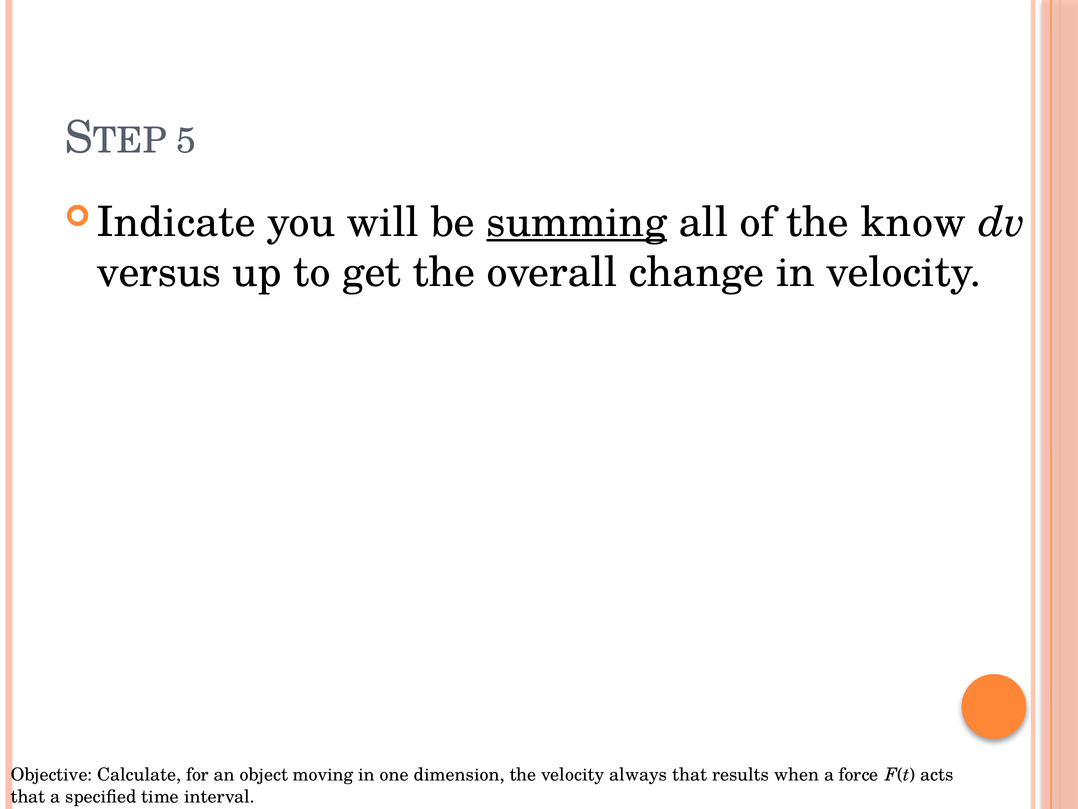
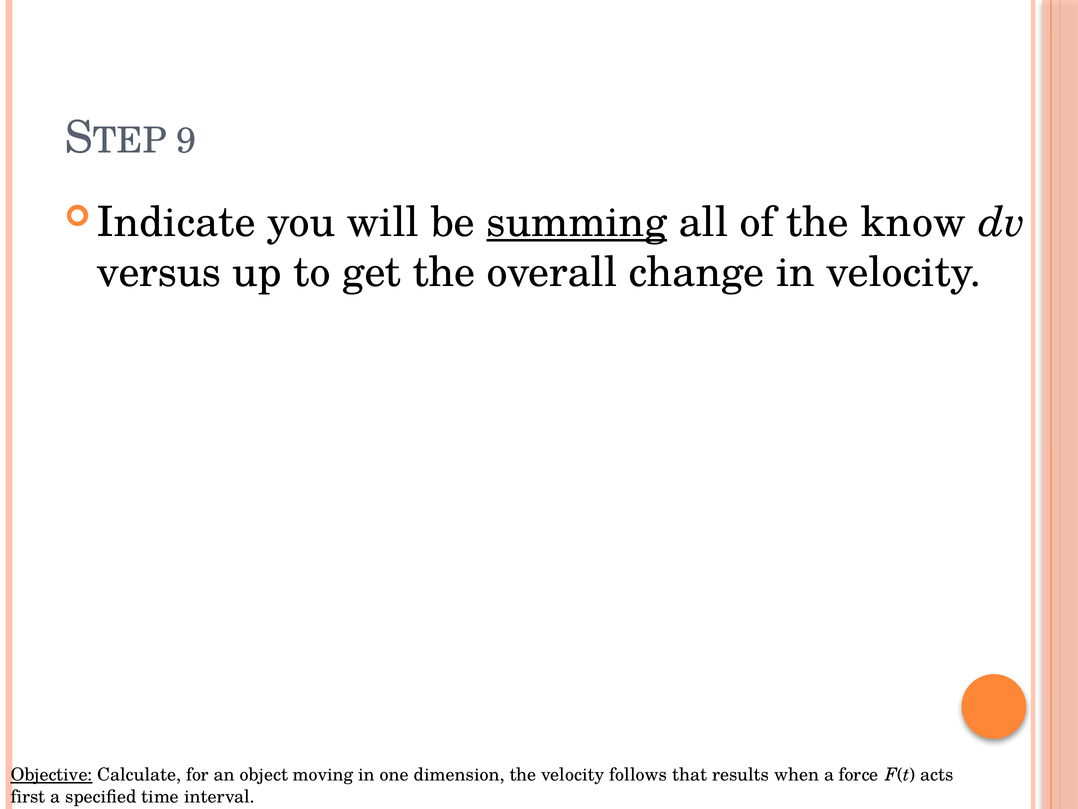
5: 5 -> 9 (186, 141)
Objective underline: none -> present (52, 775)
always: always -> follows (638, 775)
that: that -> first (28, 796)
